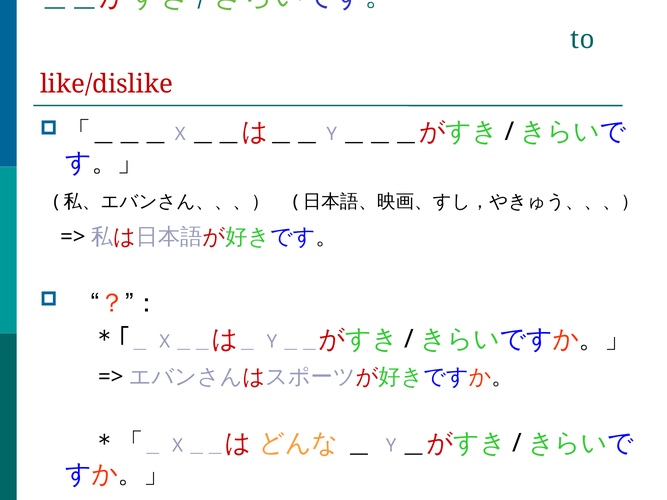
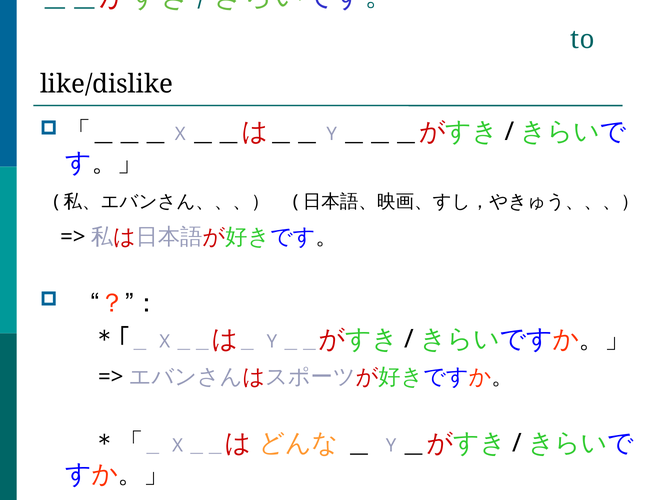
like/dislike colour: red -> black (107, 84)
